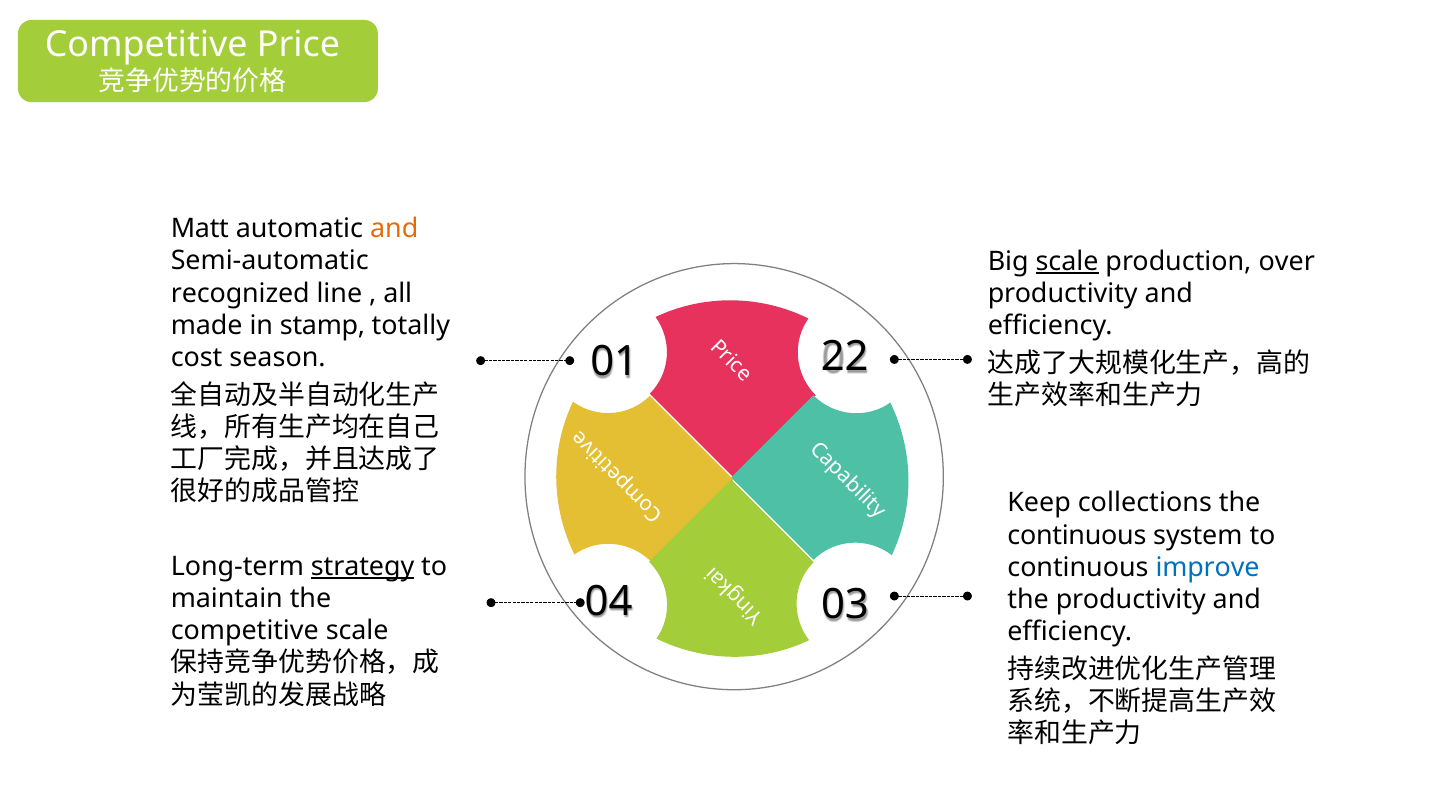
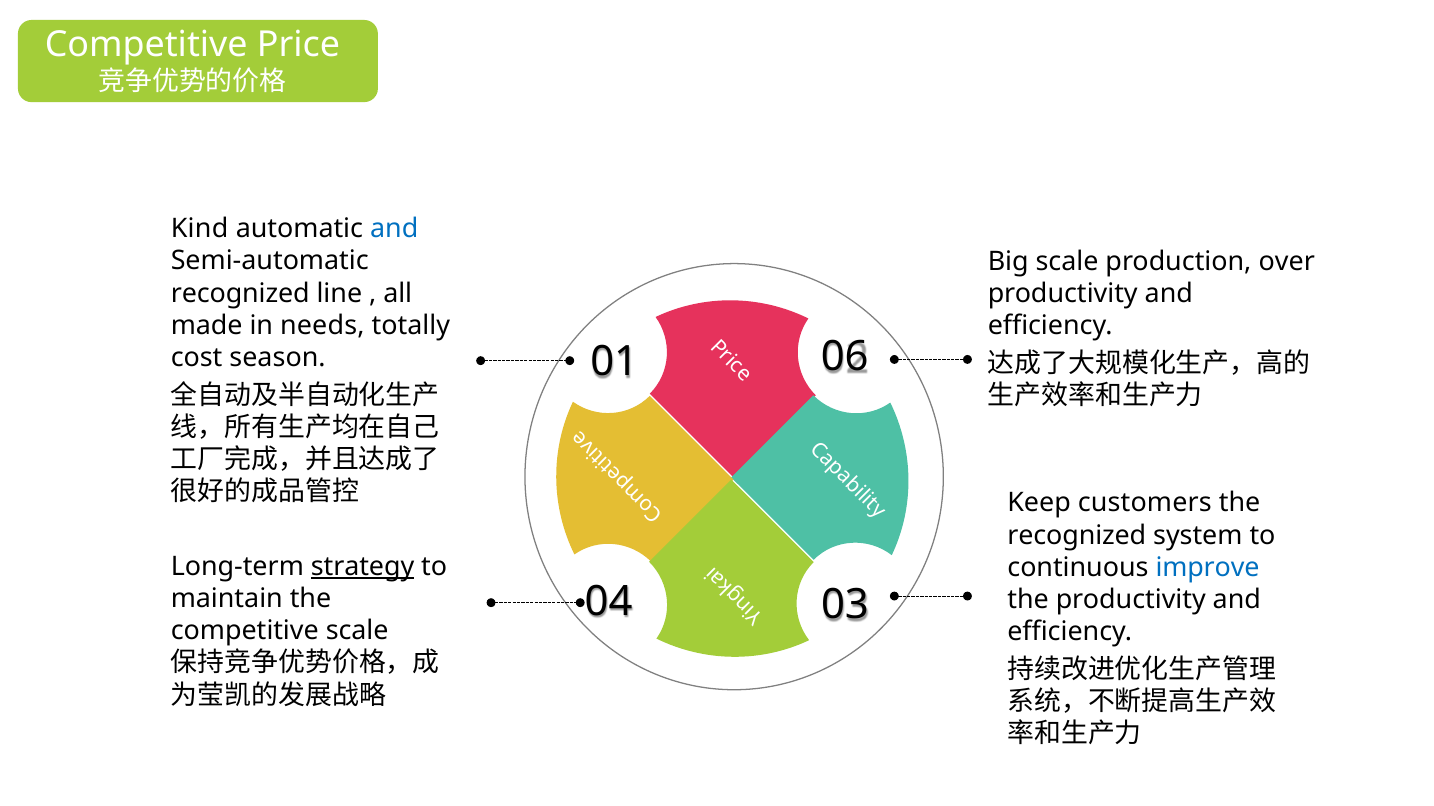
Matt: Matt -> Kind (200, 229)
and colour: orange -> blue (394, 229)
scale underline: present -> none (1067, 262)
stamp: stamp -> needs (322, 326)
22: 22 -> 06 (845, 357)
collections: collections -> customers (1145, 503)
continuous: continuous -> recognized (1077, 536)
